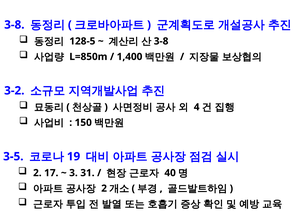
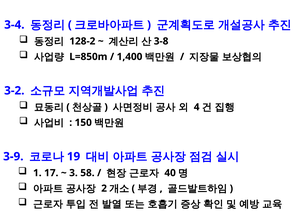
3-8: 3-8 -> 3-4 (14, 25)
128-5: 128-5 -> 128-2 (82, 41)
3-5: 3-5 -> 3-9 (13, 157)
2: 2 -> 1 (37, 173)
31: 31 -> 58 (87, 173)
